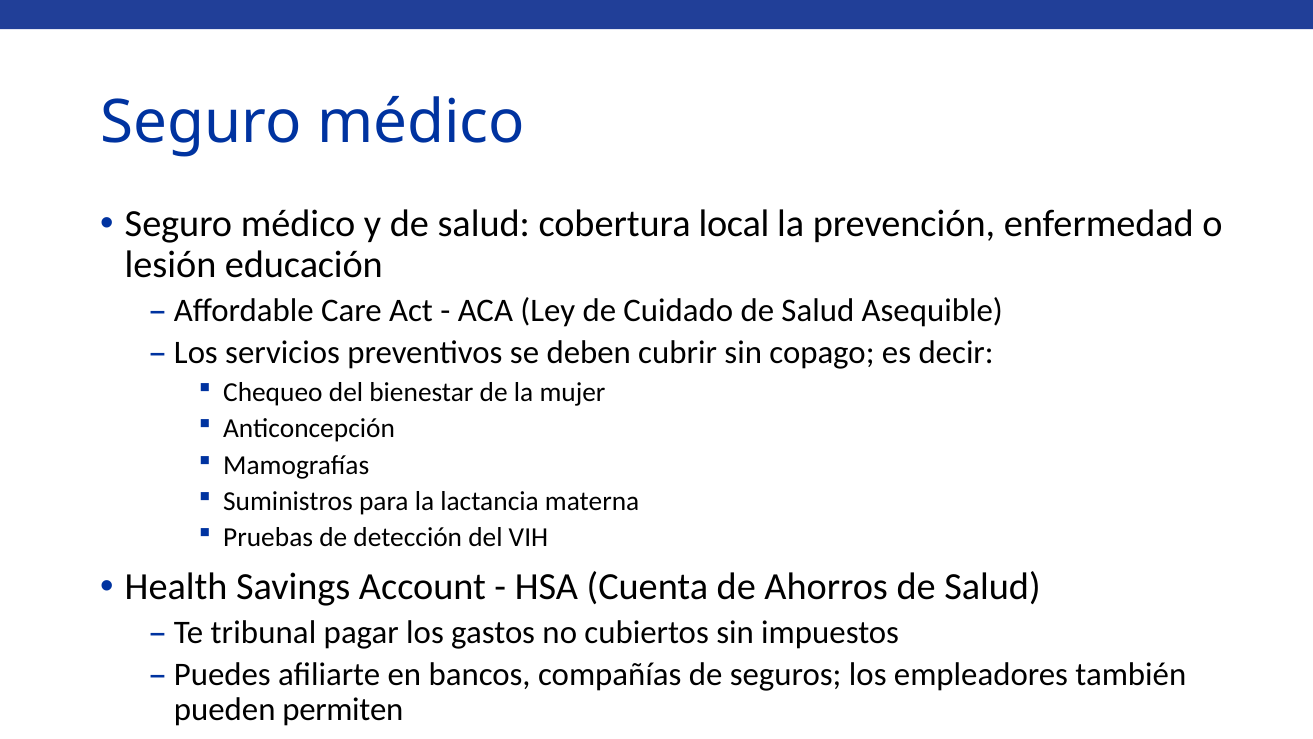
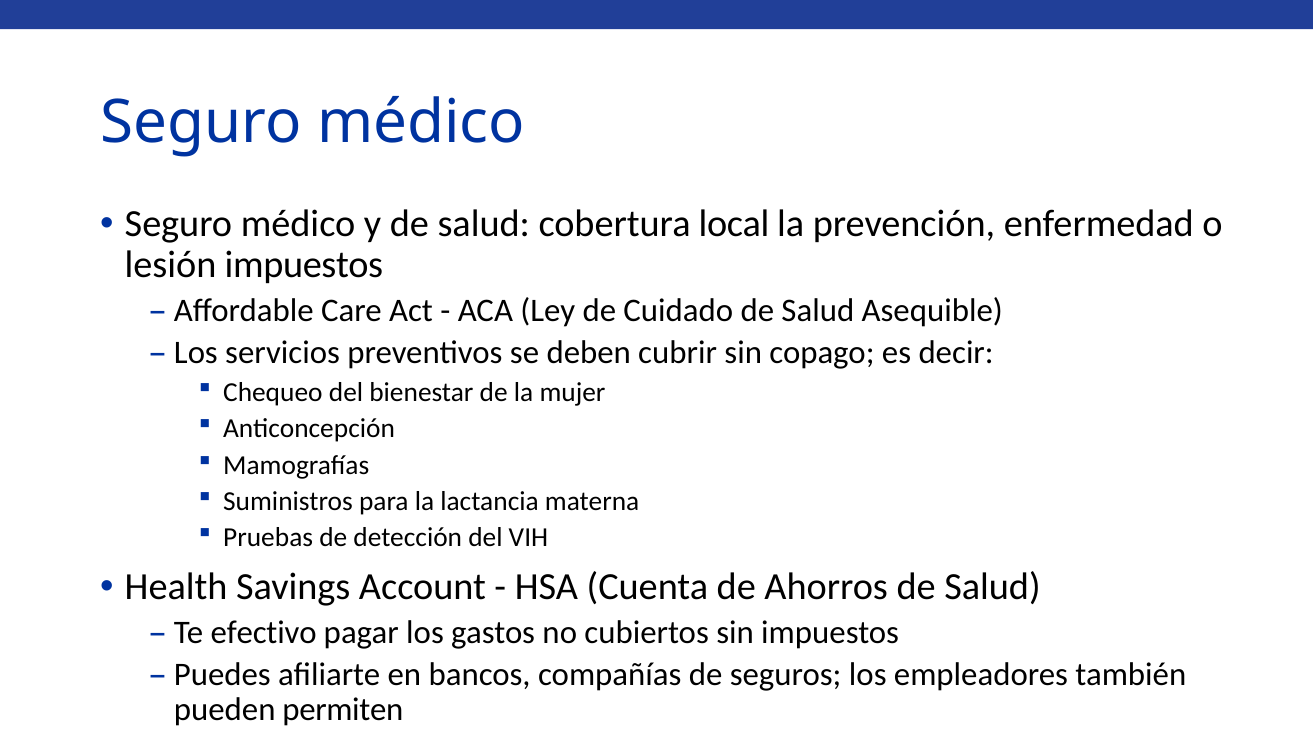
lesión educación: educación -> impuestos (304, 265)
tribunal: tribunal -> efectivo (264, 632)
